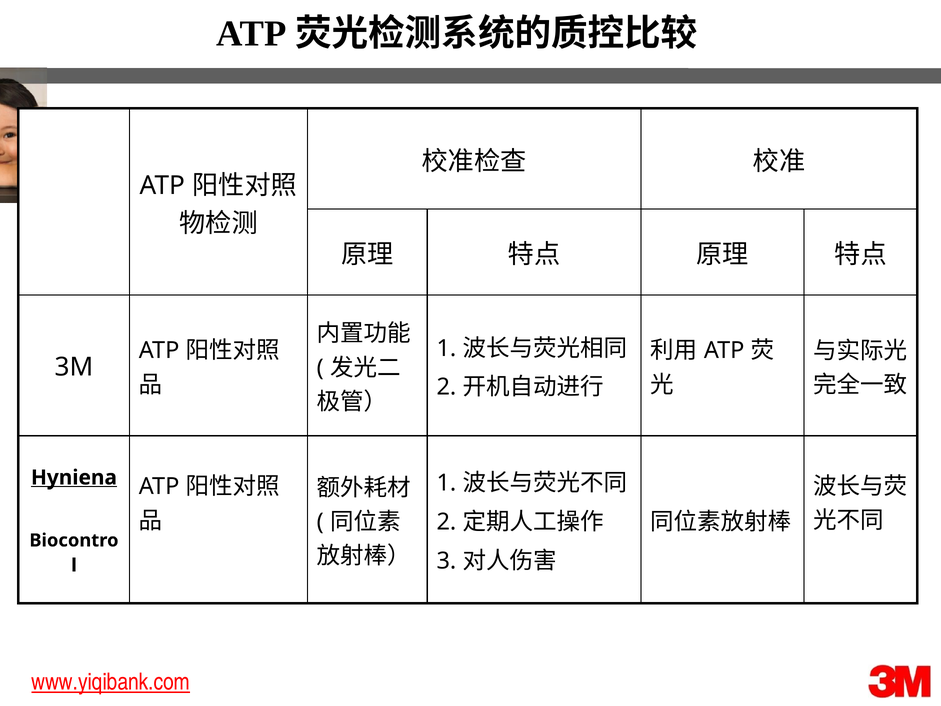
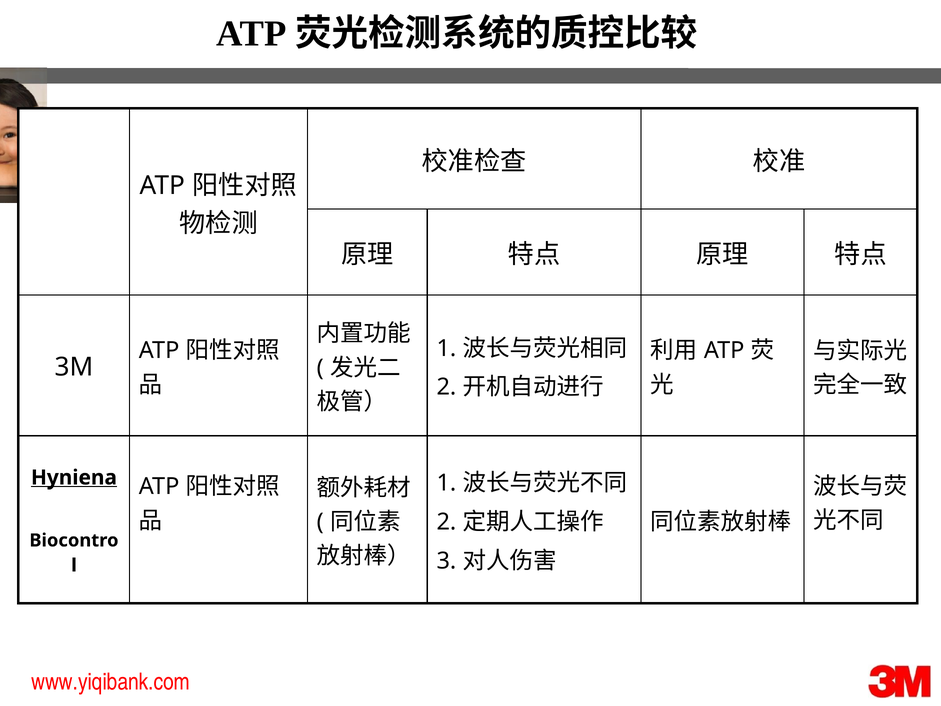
www.yiqibank.com underline: present -> none (111, 682)
